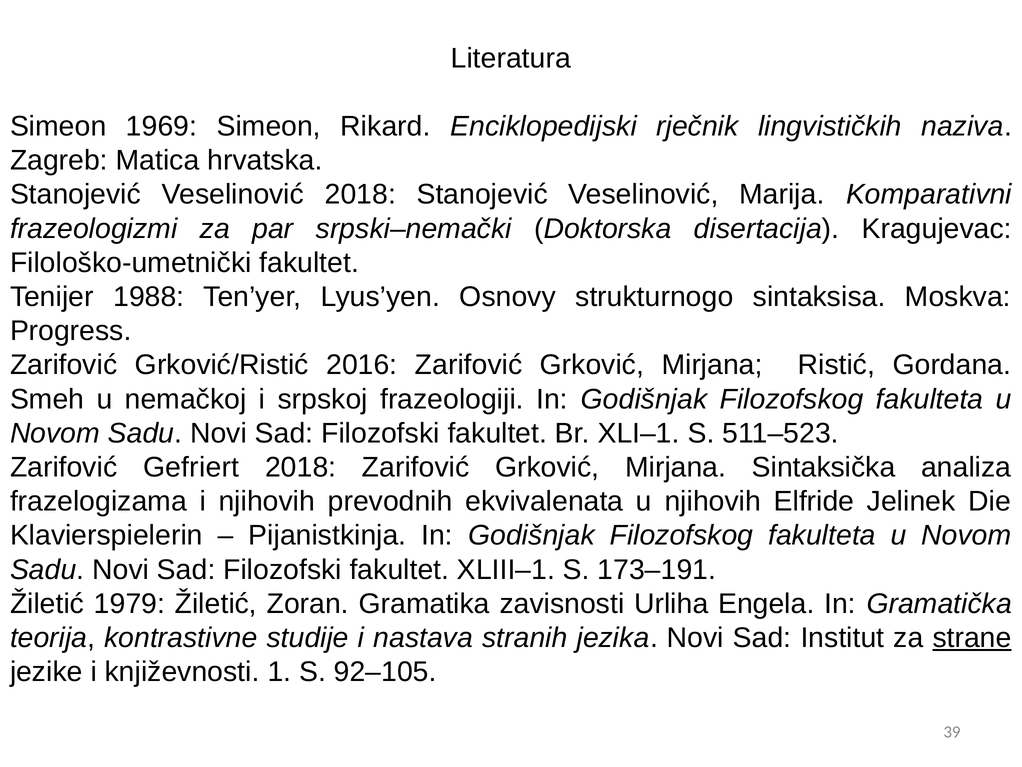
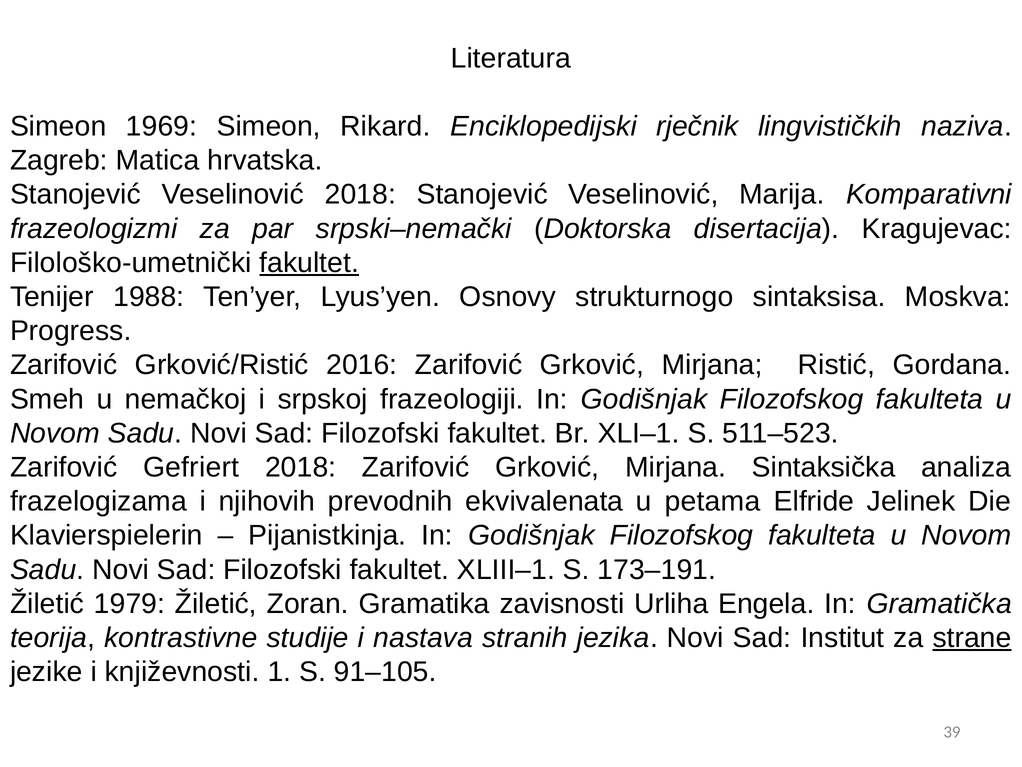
fakultet underline: none -> present (309, 263)
u njihovih: njihovih -> petama (713, 501)
92–105: 92–105 -> 91–105 (385, 672)
